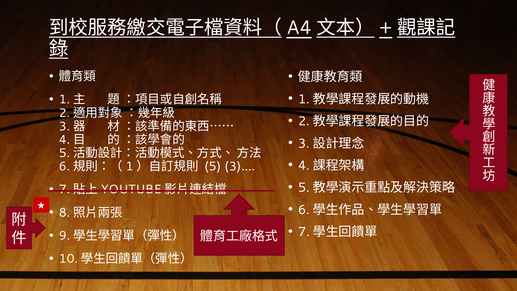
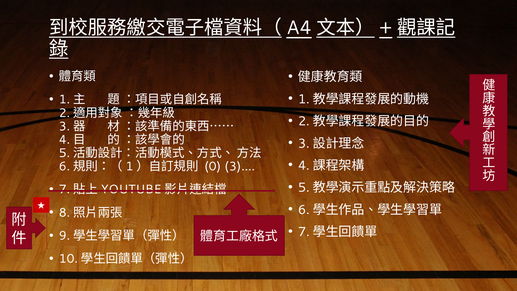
5: 5 -> 0 (213, 166)
